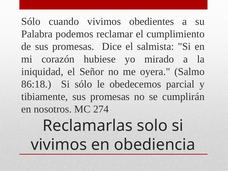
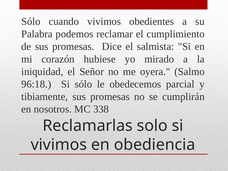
86:18: 86:18 -> 96:18 (36, 84)
274: 274 -> 338 (101, 109)
